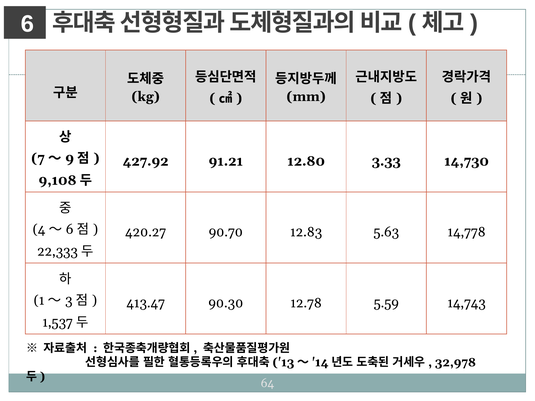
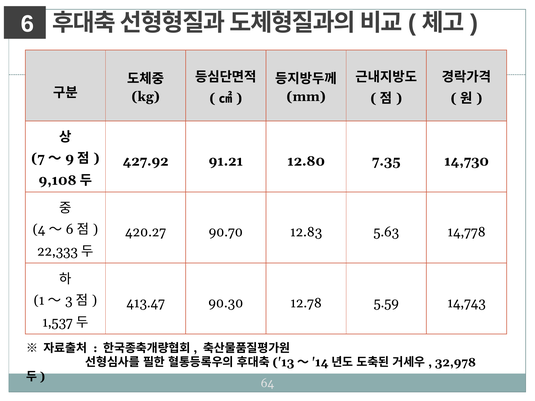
3.33: 3.33 -> 7.35 (386, 161)
